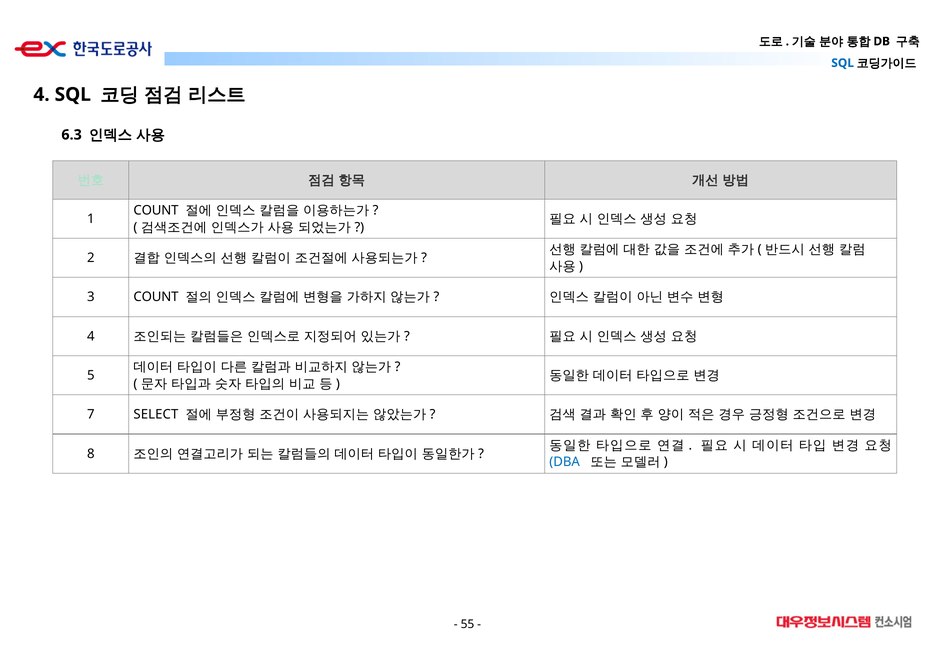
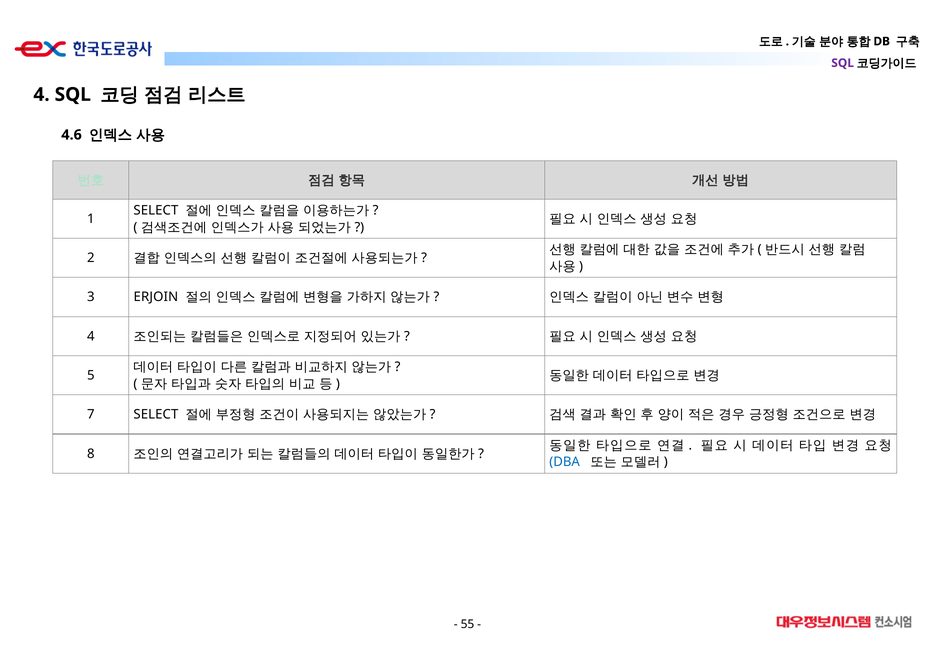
SQL colour: blue -> purple (843, 63)
6.3: 6.3 -> 4.6 (72, 135)
COUNT: COUNT -> SELECT (156, 210)
3 COUNT: COUNT -> ERJOIN (156, 297)
